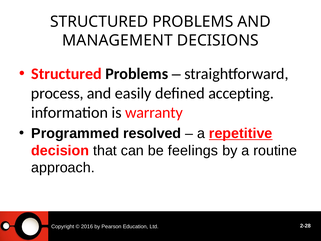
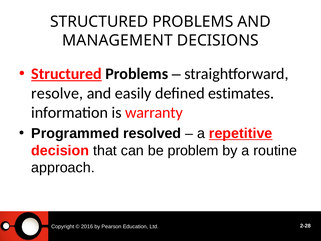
Structured underline: none -> present (66, 74)
process: process -> resolve (57, 93)
accepting: accepting -> estimates (241, 93)
feelings: feelings -> problem (193, 150)
